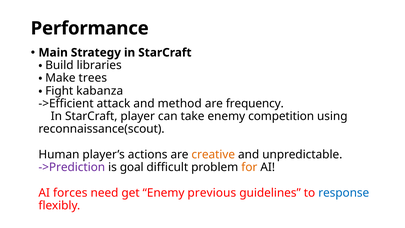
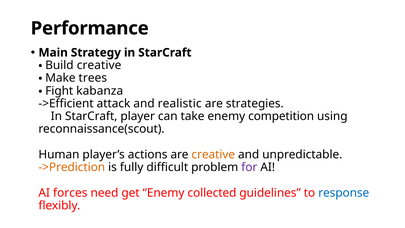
libraries: libraries -> creative (99, 65)
method: method -> realistic (180, 104)
frequency: frequency -> strategies (255, 104)
->Prediction colour: purple -> orange (72, 167)
goal: goal -> fully (132, 167)
for colour: orange -> purple (249, 167)
previous: previous -> collected (212, 193)
